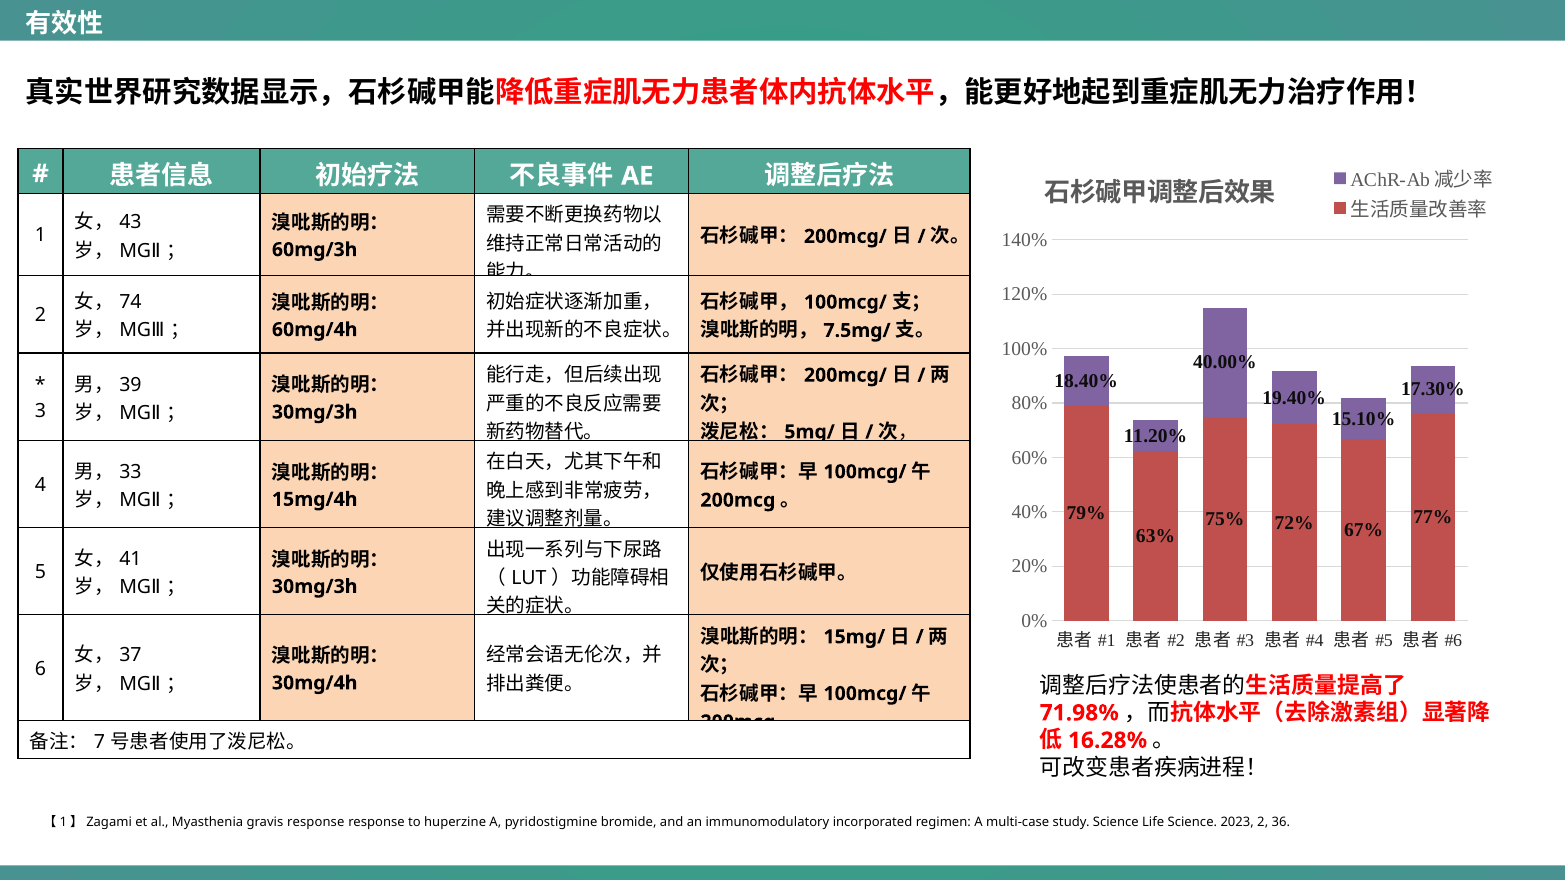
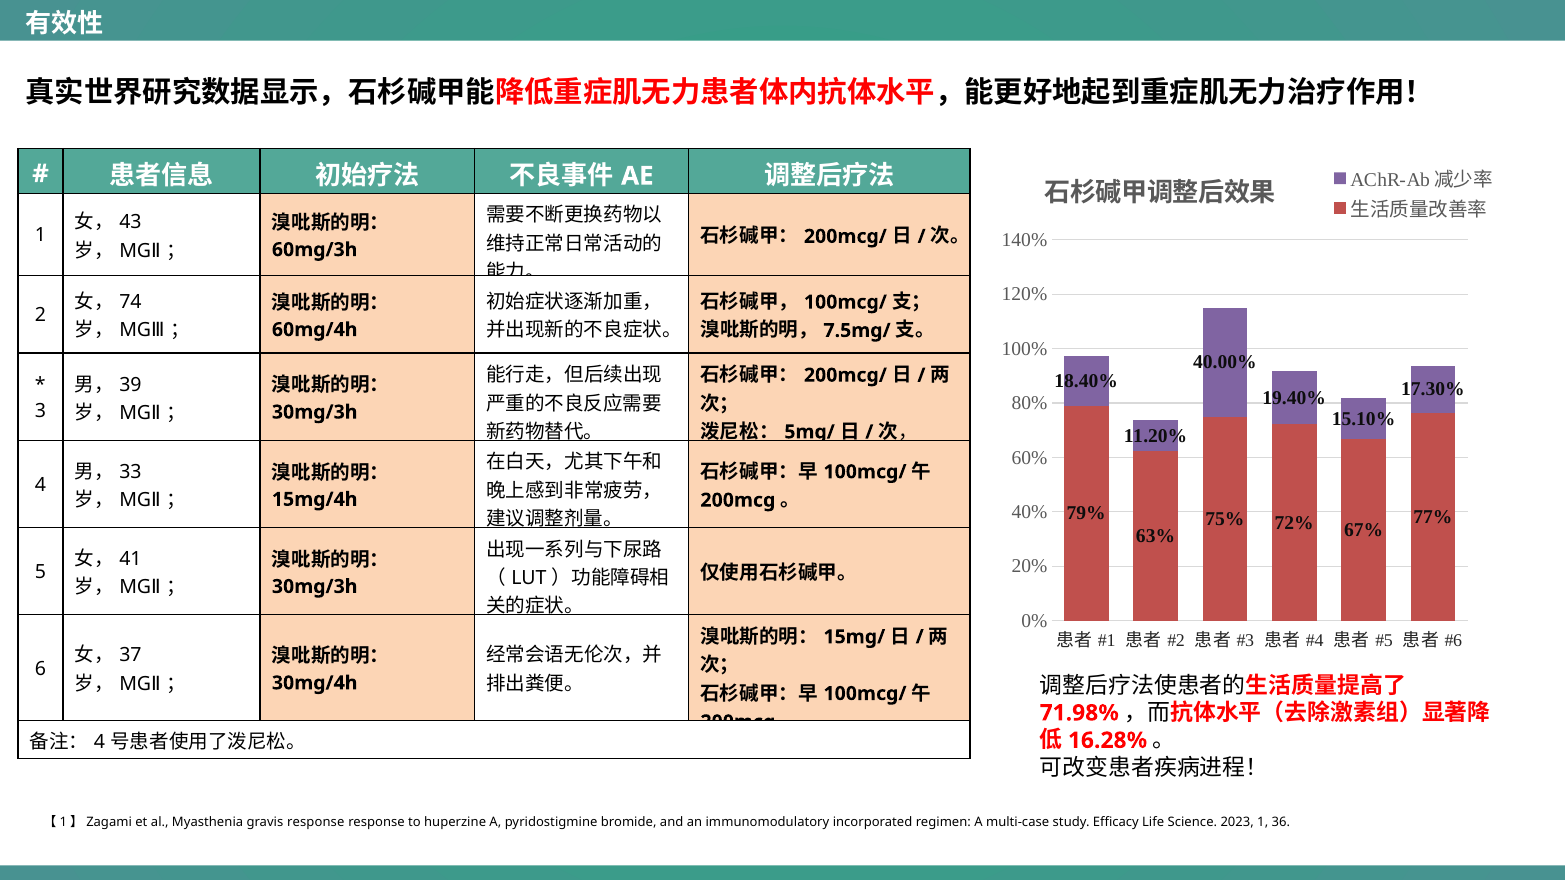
7: 7 -> 4 (100, 743)
study Science: Science -> Efficacy (1116, 822)
2023 2: 2 -> 1 (1263, 822)
